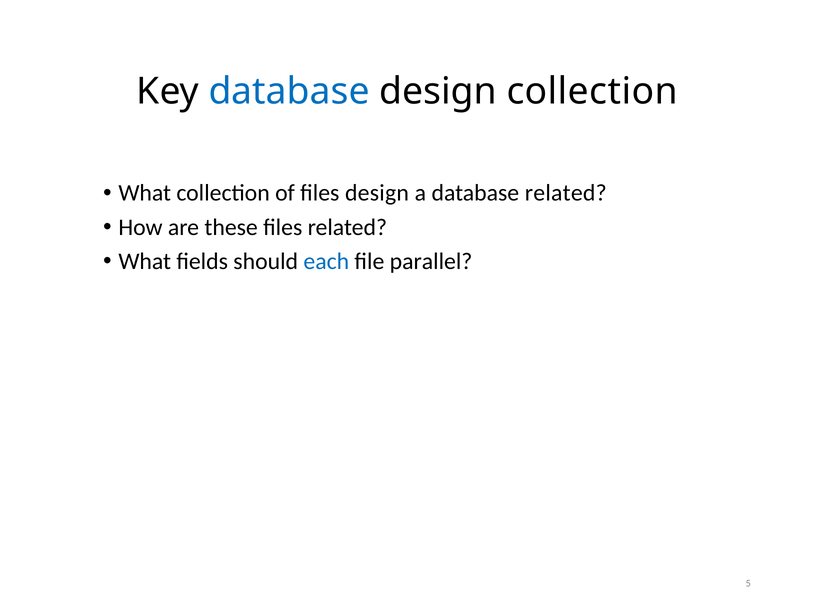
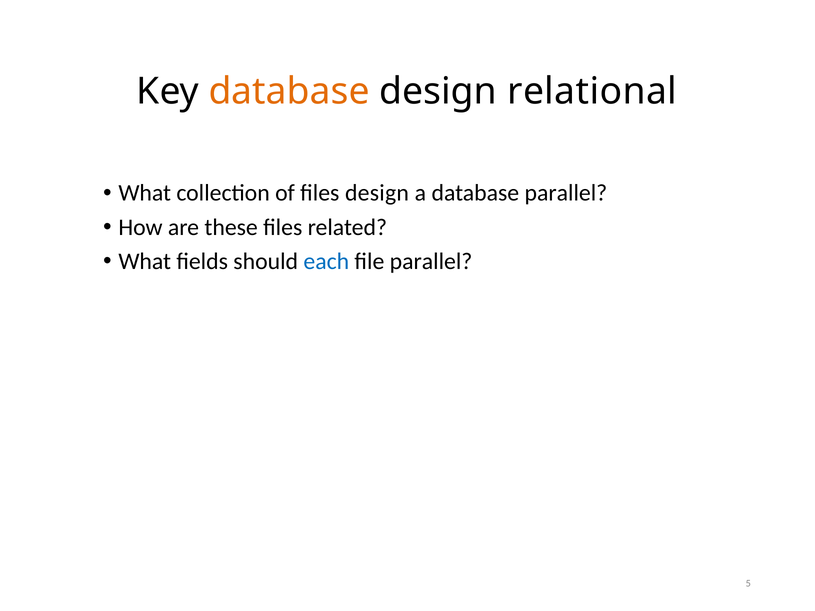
database colour: blue -> orange (289, 91)
design collection: collection -> relational (592, 91)
database related: related -> parallel (566, 193)
